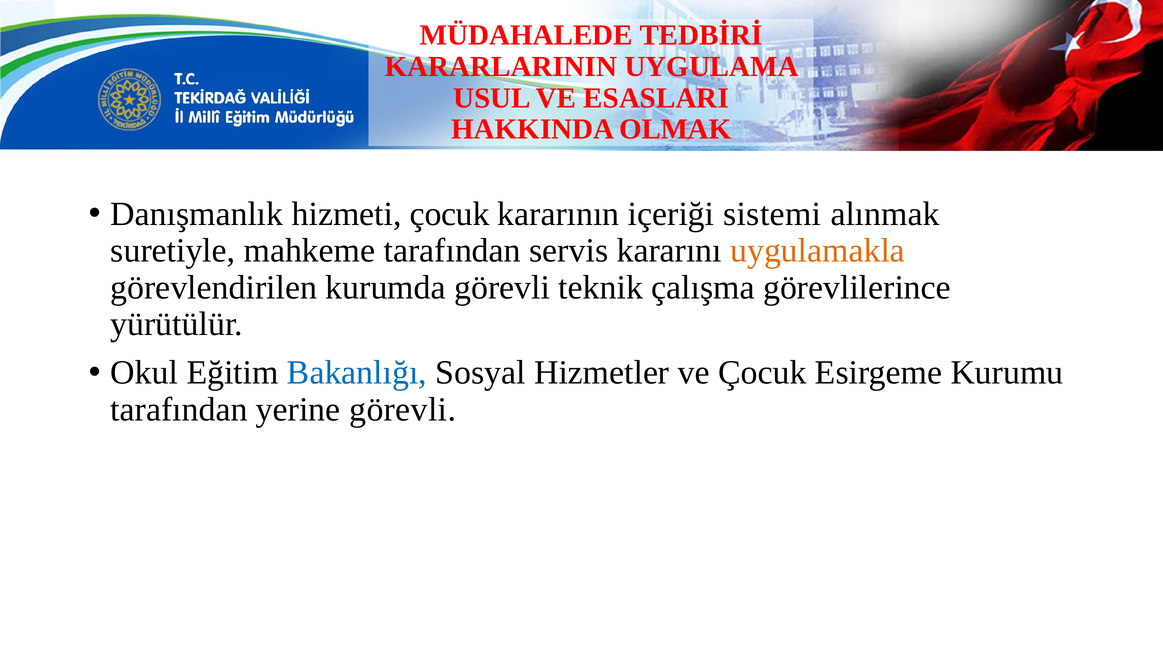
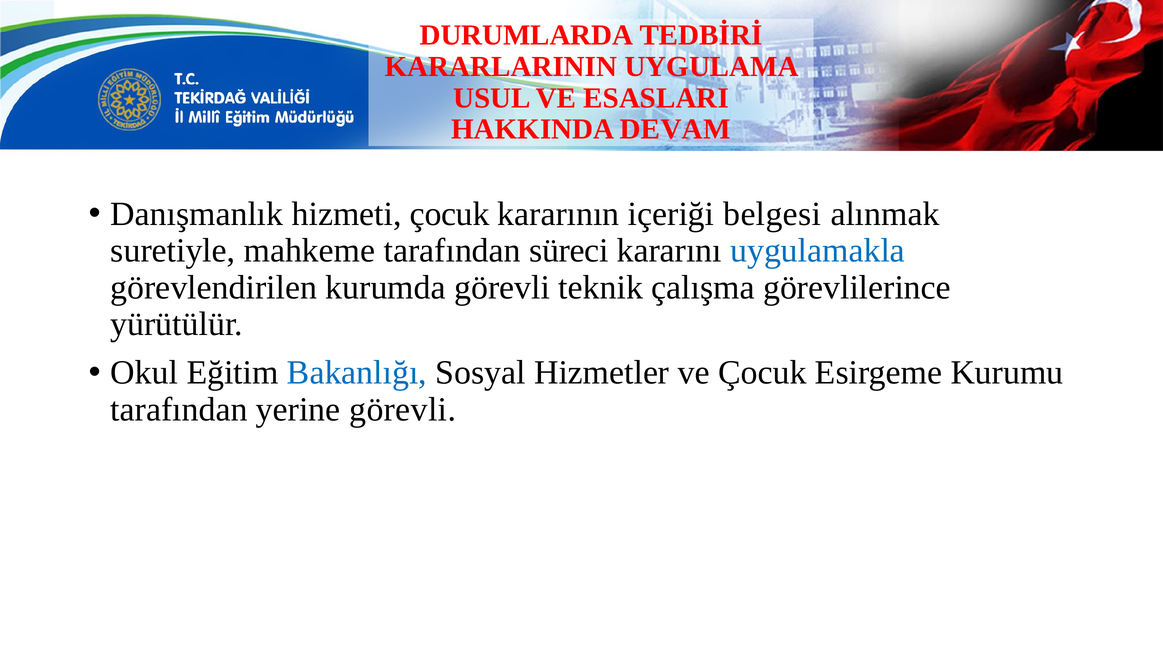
MÜDAHALEDE: MÜDAHALEDE -> DURUMLARDA (526, 35)
OLMAK: OLMAK -> DEVAM (675, 129)
sistemi: sistemi -> belgesi (772, 214)
servis: servis -> süreci (569, 251)
uygulamakla colour: orange -> blue (818, 251)
